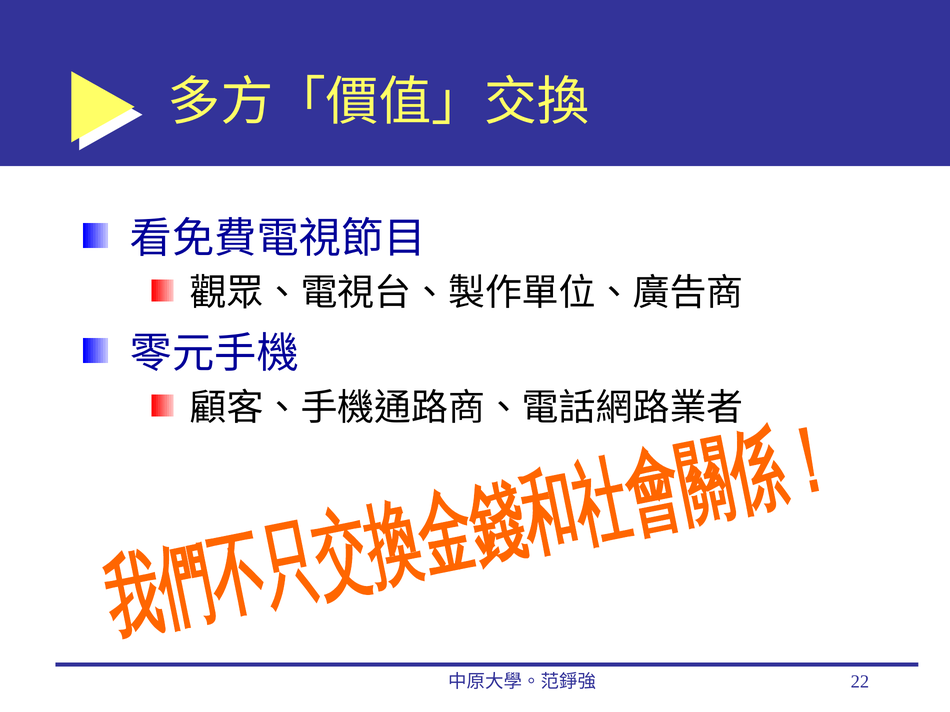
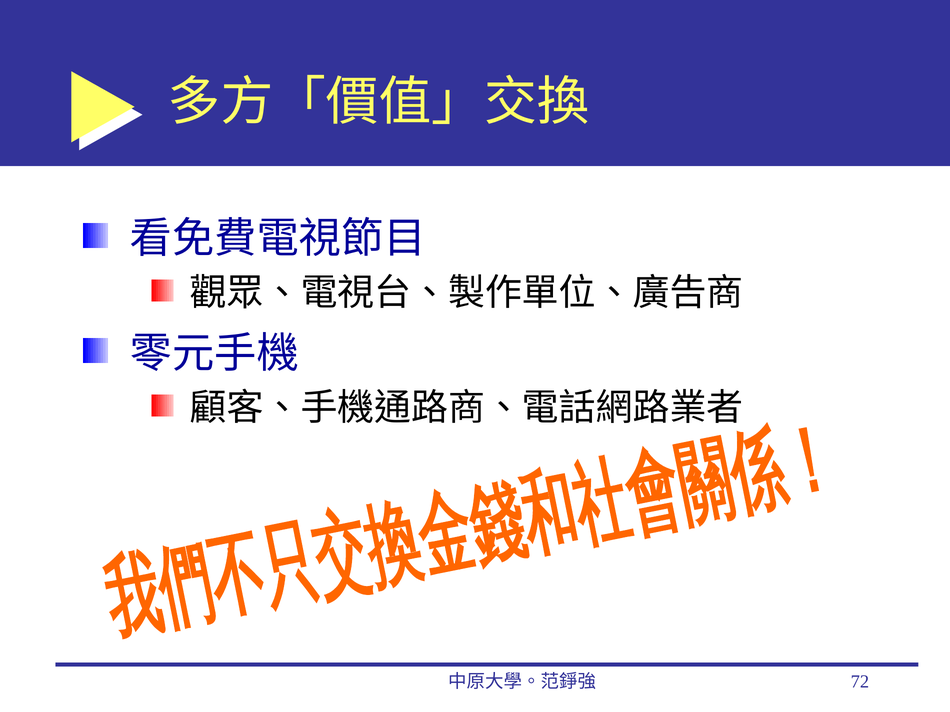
22: 22 -> 72 (860, 682)
